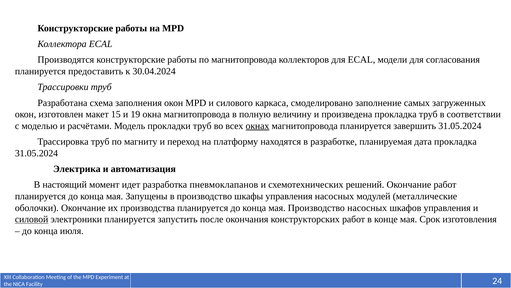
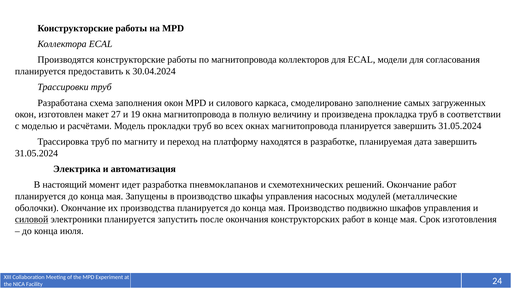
15: 15 -> 27 (116, 114)
окнах underline: present -> none (257, 126)
дата прокладка: прокладка -> завершить (455, 141)
Производство насосных: насосных -> подвижно (367, 207)
